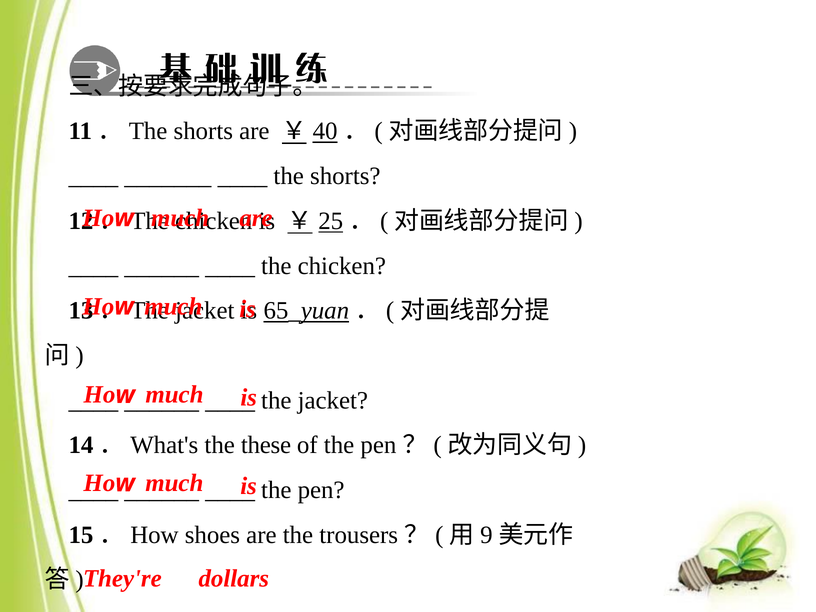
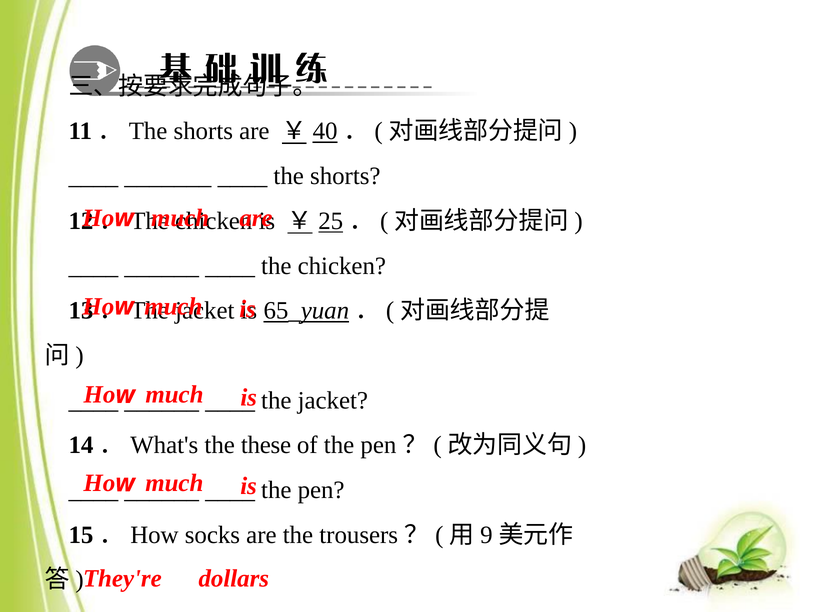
shoes: shoes -> socks (212, 535)
